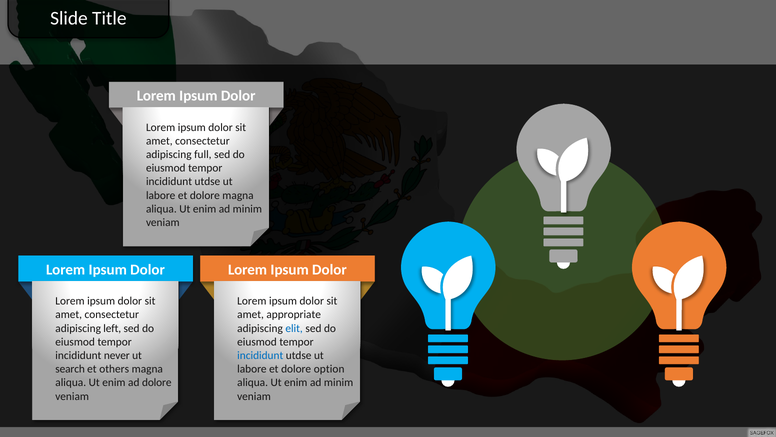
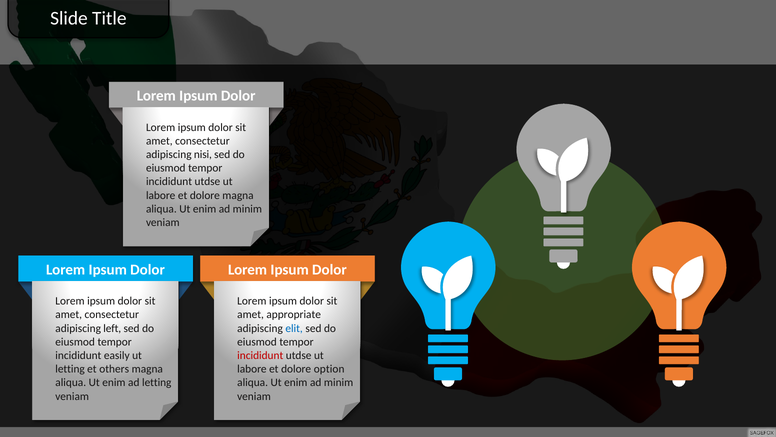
full: full -> nisi (203, 154)
never: never -> easily (117, 355)
incididunt colour: blue -> red (260, 355)
search: search -> letting (70, 369)
ad dolore: dolore -> letting (157, 382)
